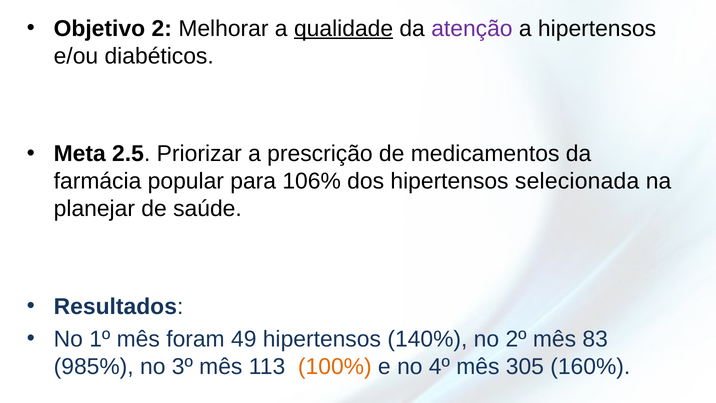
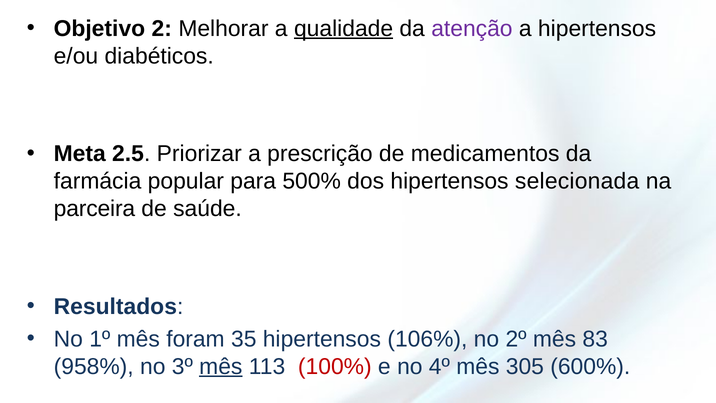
106%: 106% -> 500% (312, 181)
planejar: planejar -> parceira (94, 209)
49: 49 -> 35 (244, 339)
140%: 140% -> 106% (427, 339)
985%: 985% -> 958% (94, 366)
mês underline: none -> present (221, 366)
100% colour: orange -> red (335, 366)
160%: 160% -> 600% (590, 366)
